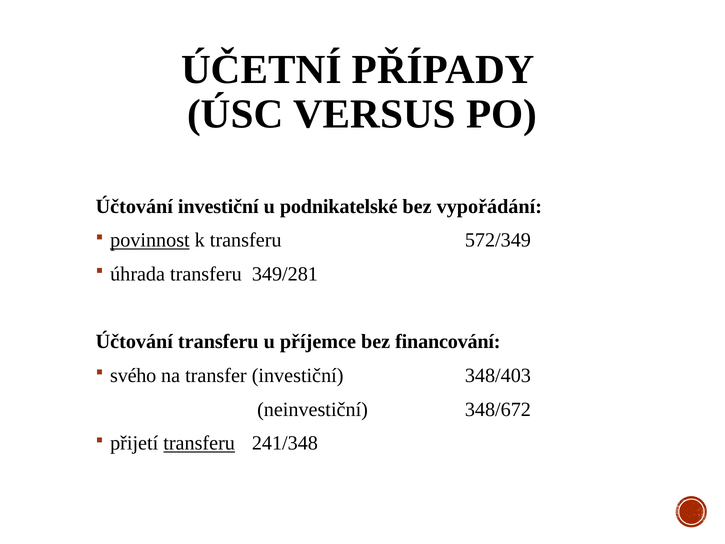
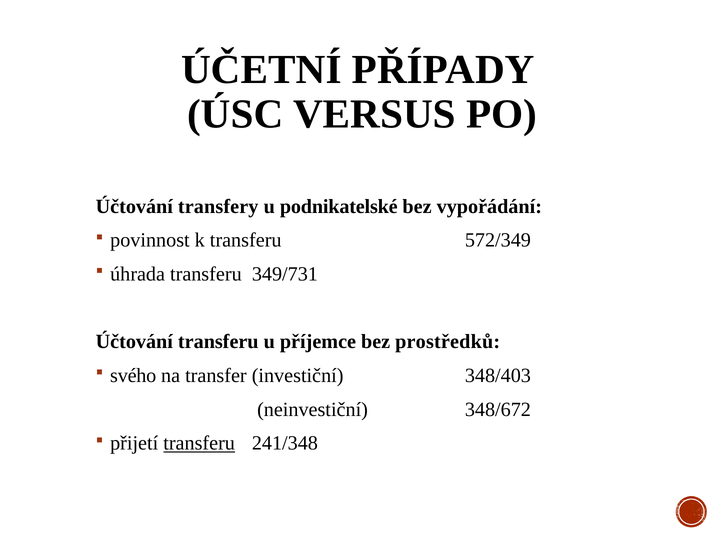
Účtování investiční: investiční -> transfery (218, 206)
povinnost underline: present -> none (150, 240)
349/281: 349/281 -> 349/731 (285, 274)
financování: financování -> prostředků (448, 342)
